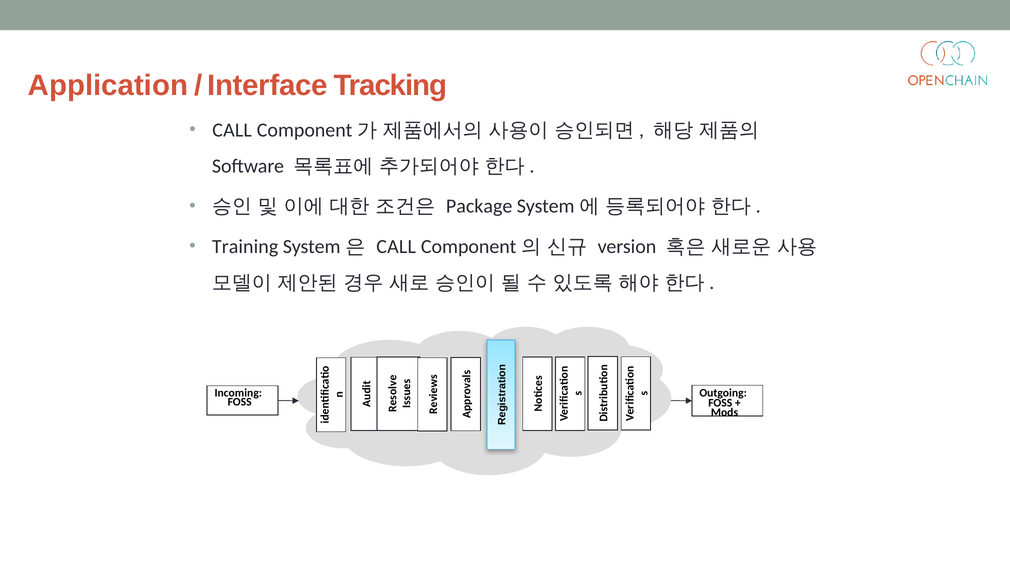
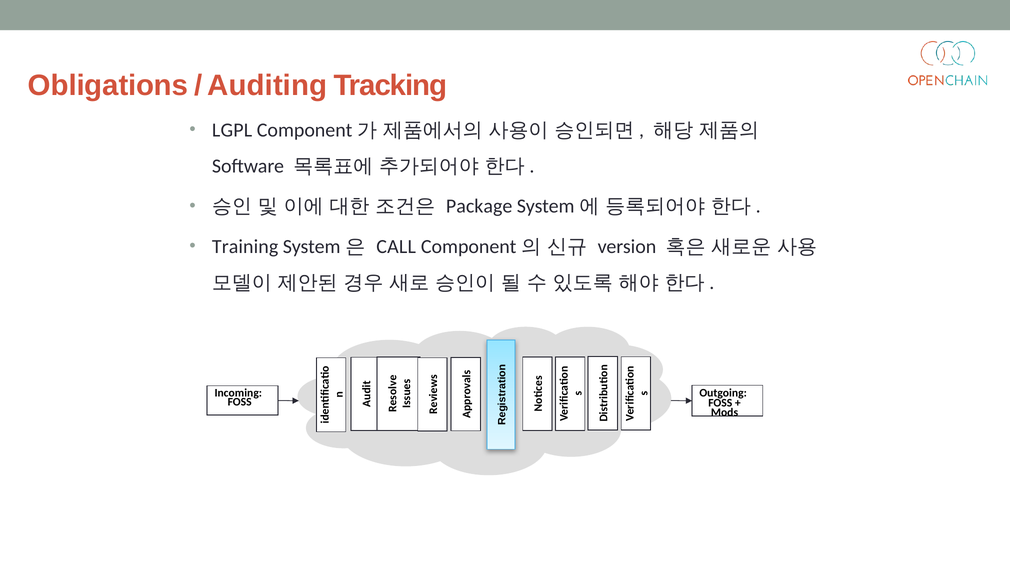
Application: Application -> Obligations (108, 86)
Interface: Interface -> Auditing (267, 86)
CALL: CALL -> LGPL (232, 130)
